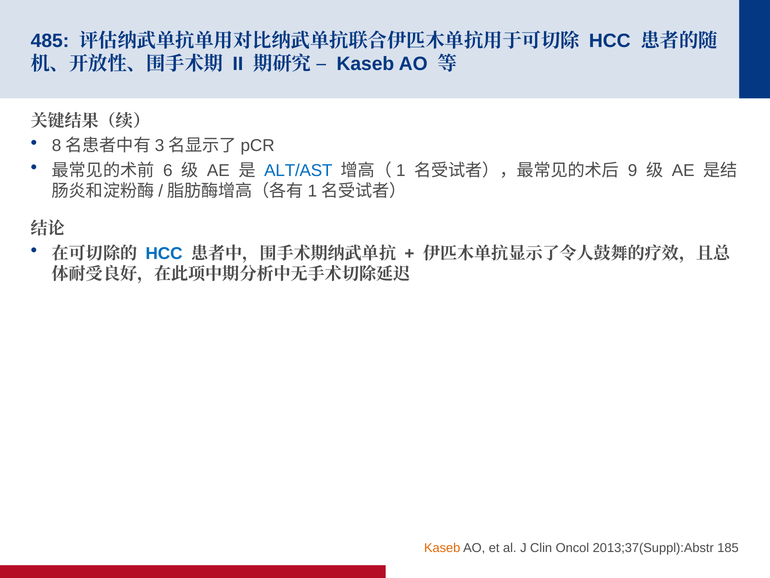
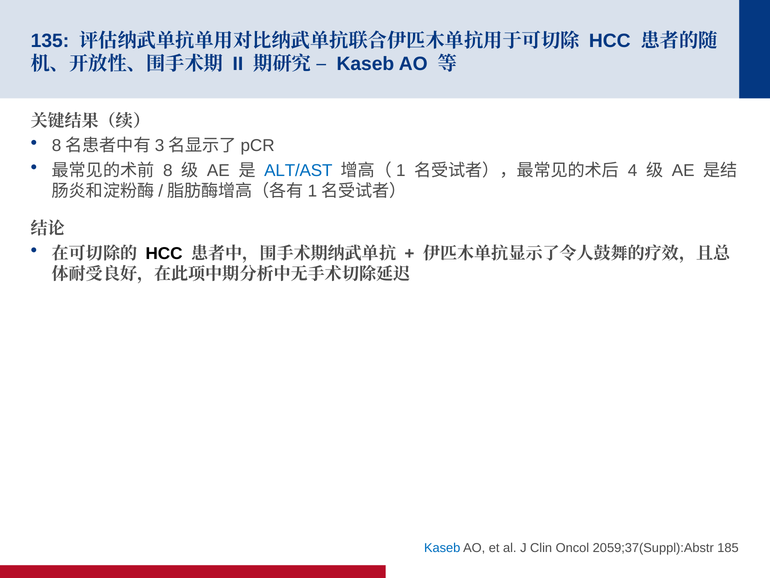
485: 485 -> 135 (50, 41)
6: 6 -> 8 (168, 170)
9: 9 -> 4 (633, 170)
HCC colour: blue -> black (164, 253)
Kaseb colour: orange -> blue (442, 548)
2013;37(Suppl):Abstr: 2013;37(Suppl):Abstr -> 2059;37(Suppl):Abstr (653, 548)
